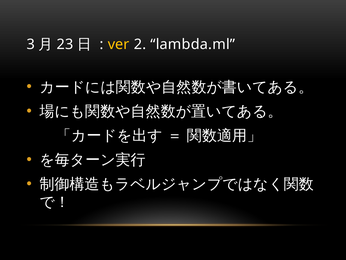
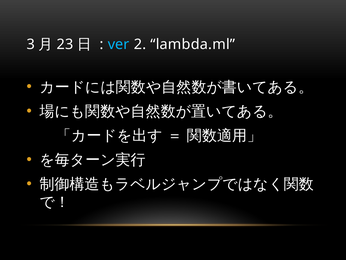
ver colour: yellow -> light blue (119, 44)
